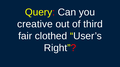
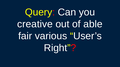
third: third -> able (93, 24)
clothed: clothed -> various (51, 36)
